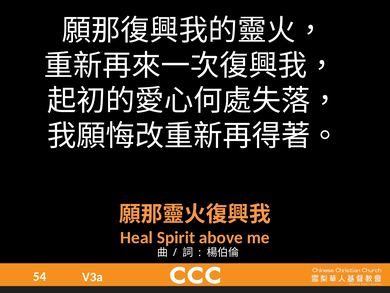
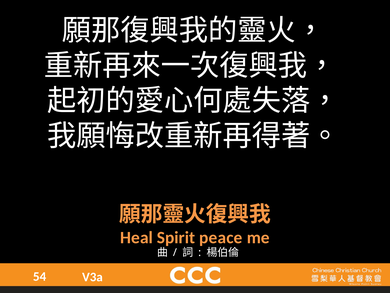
above: above -> peace (221, 237)
